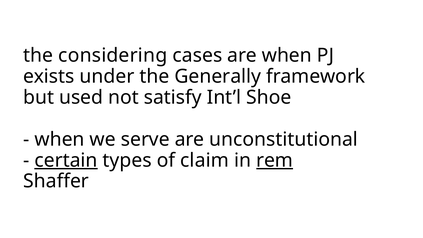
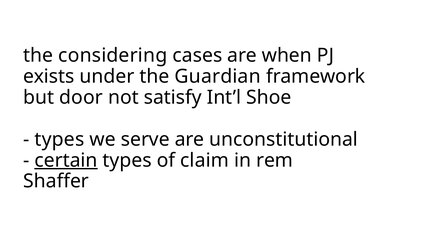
Generally: Generally -> Guardian (218, 76)
used: used -> door (81, 97)
when: when -> types (59, 139)
rem underline: present -> none (275, 160)
